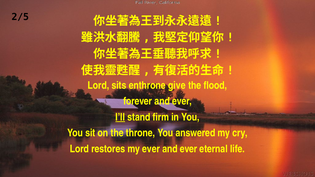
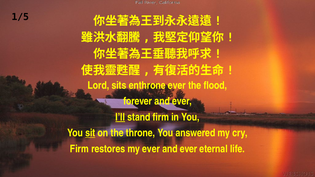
2/5: 2/5 -> 1/5 (20, 17)
enthrone give: give -> ever (177, 85)
sit underline: none -> present (90, 133)
Lord: Lord -> Firm (79, 149)
